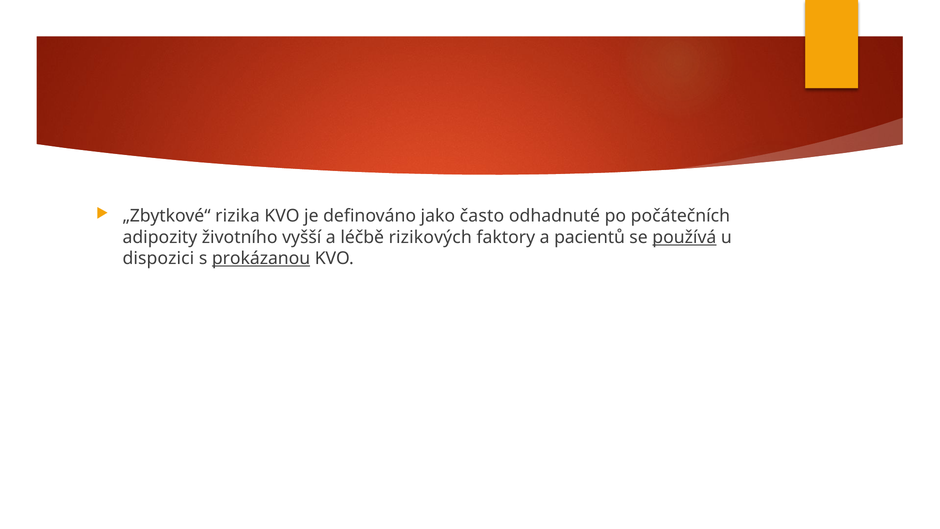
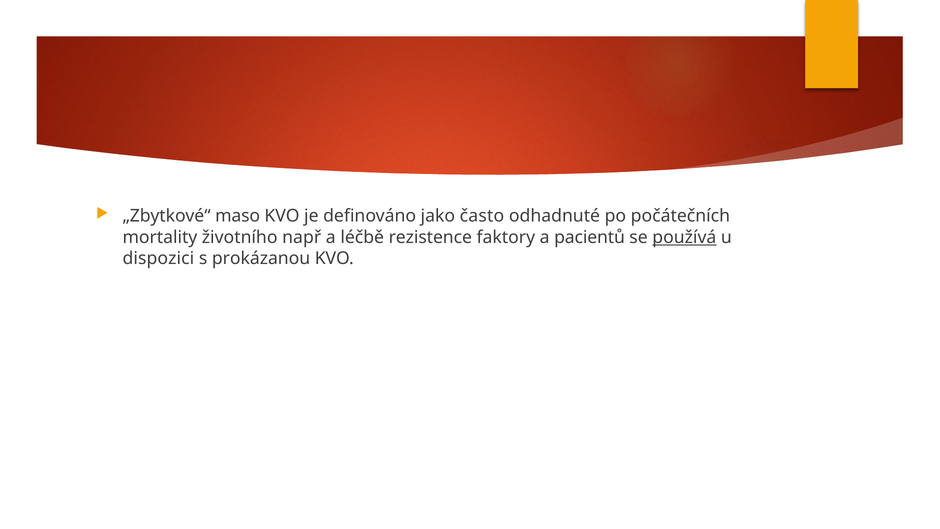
rizika: rizika -> maso (238, 216)
adipozity: adipozity -> mortality (160, 237)
vyšší: vyšší -> např (302, 237)
rizikových: rizikových -> rezistence (430, 237)
prokázanou underline: present -> none (261, 258)
